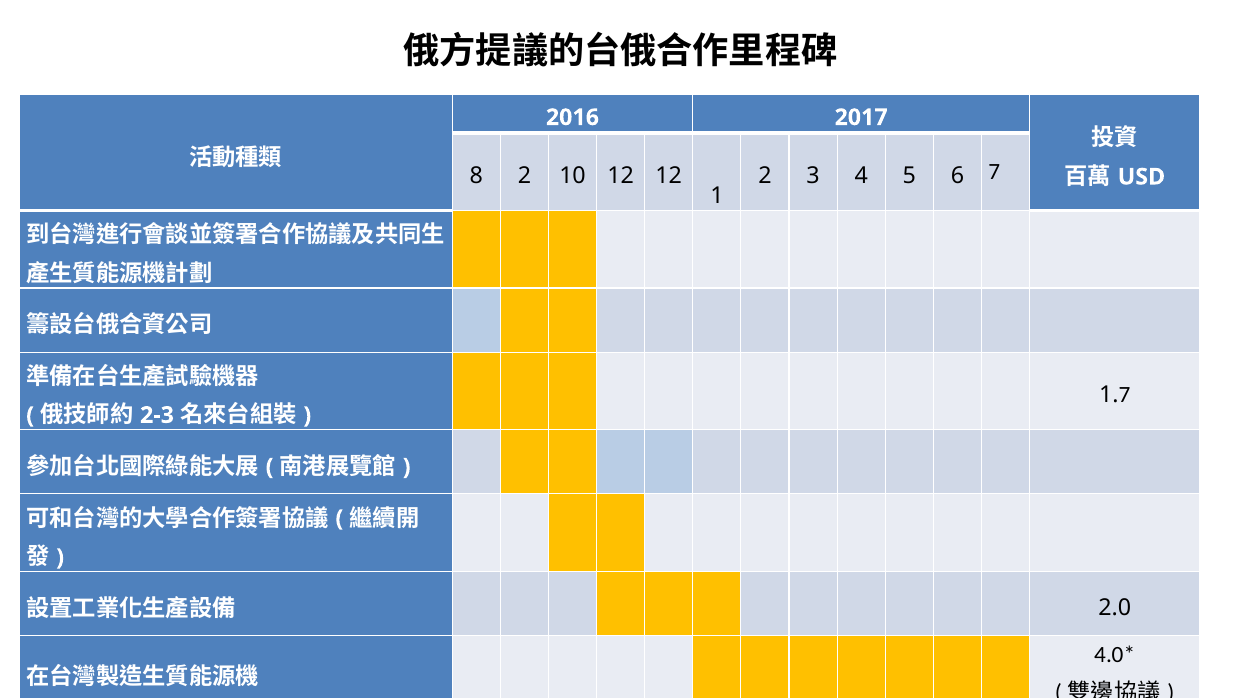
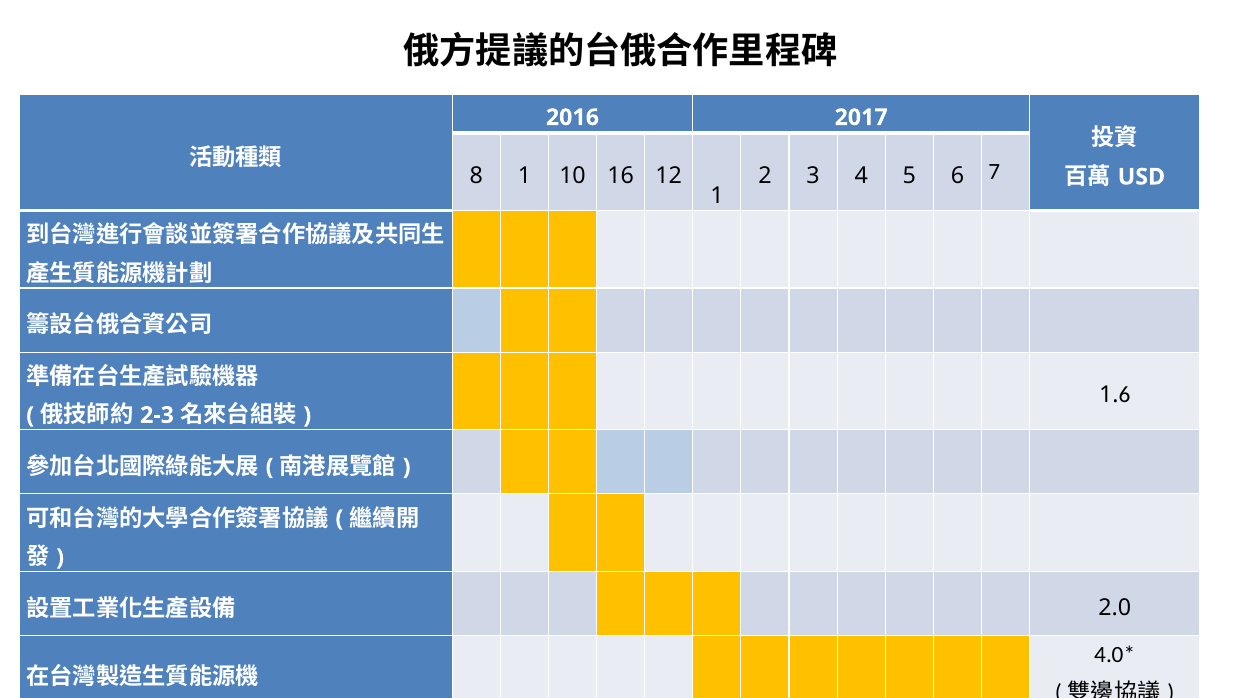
8 2: 2 -> 1 (524, 175)
10 12: 12 -> 16 (621, 175)
1 7: 7 -> 6 (1124, 395)
